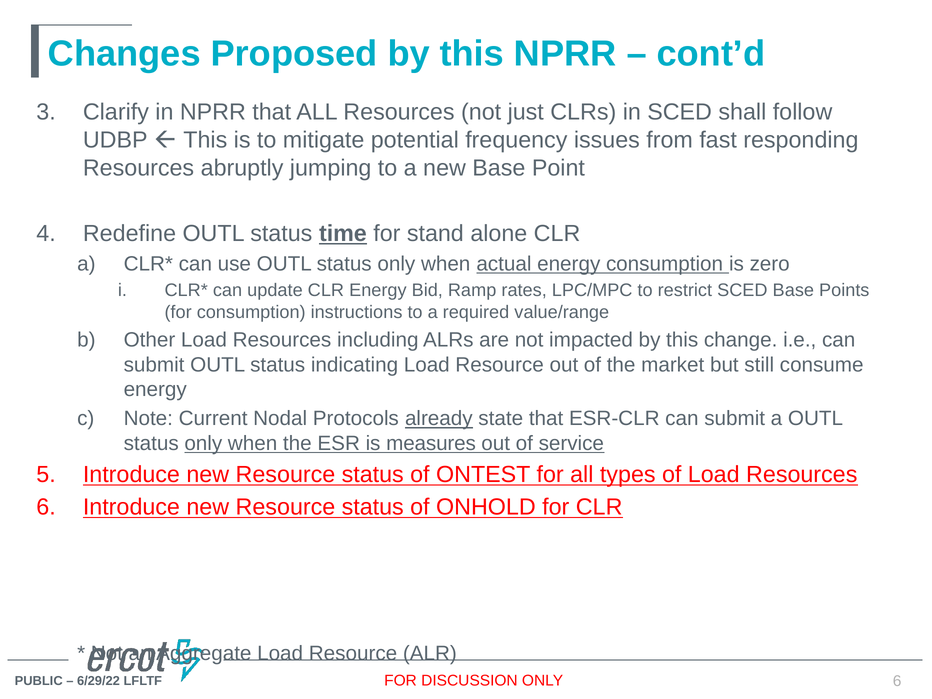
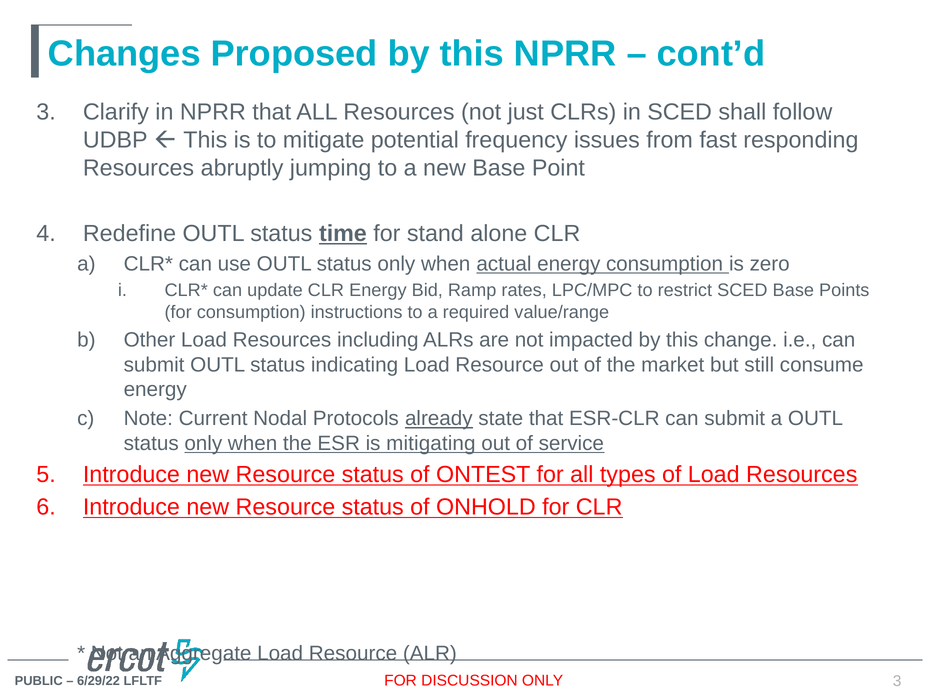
measures: measures -> mitigating (431, 443)
6: 6 -> 3 (897, 681)
